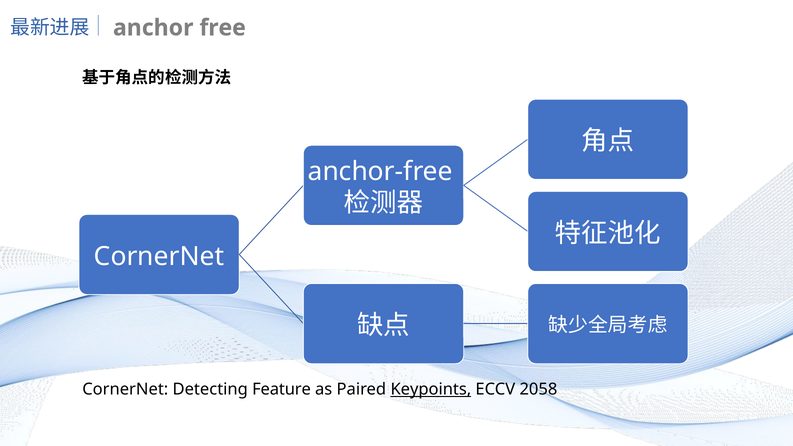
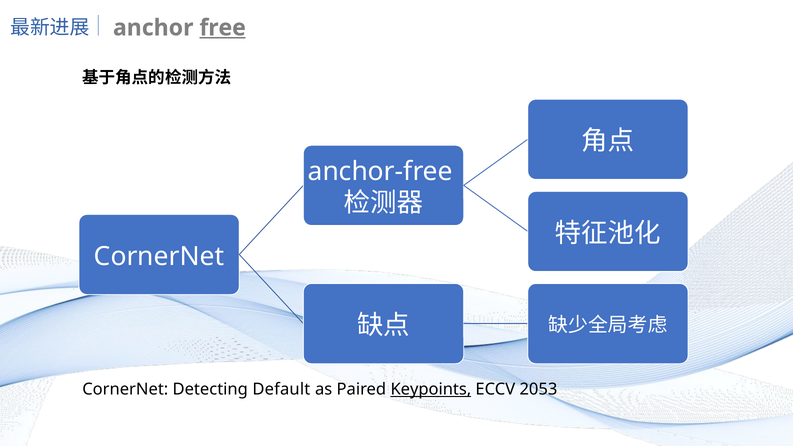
free underline: none -> present (223, 28)
Feature: Feature -> Default (281, 389)
2058: 2058 -> 2053 (538, 389)
